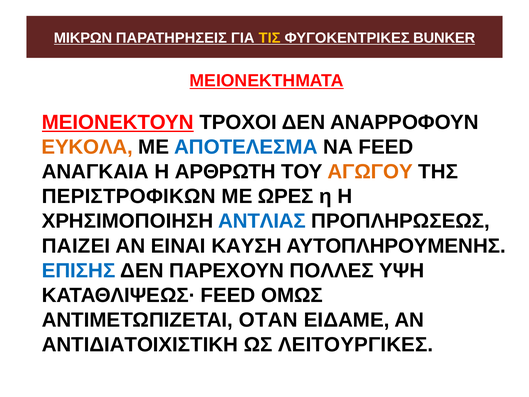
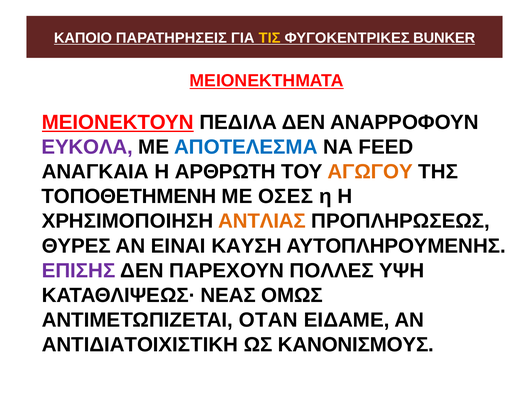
ΜΙΚΡΩΝ: ΜΙΚΡΩΝ -> ΚΑΠΟΙΟ (83, 38)
ΤΡΟΧΟΙ: ΤΡΟΧΟΙ -> ΠΕΔΙΛΑ (238, 122)
ΕΥΚΟΛΑ colour: orange -> purple (87, 147)
ΠΕΡΙΣΤΡΟΦΙΚΩΝ: ΠΕΡΙΣΤΡΟΦΙΚΩΝ -> ΤΟΠΟΘΕΤΗΜΕΝΗ (129, 196)
ΩΡΕΣ: ΩΡΕΣ -> ΟΣΕΣ (286, 196)
ΑΝΤΛΙΑΣ colour: blue -> orange (262, 221)
ΠΑΙΖΕΙ: ΠΑΙΖΕΙ -> ΘΥΡΕΣ (76, 246)
ΕΠΙΣΗΣ colour: blue -> purple (79, 270)
ΚΑΤΑΘΛΙΨΕΩΣ· FEED: FEED -> ΝΕΑΣ (228, 295)
ΛΕΙΤΟΥΡΓΙΚΕΣ: ΛΕΙΤΟΥΡΓΙΚΕΣ -> ΚΑΝΟΝΙΣΜΟΥΣ (356, 345)
